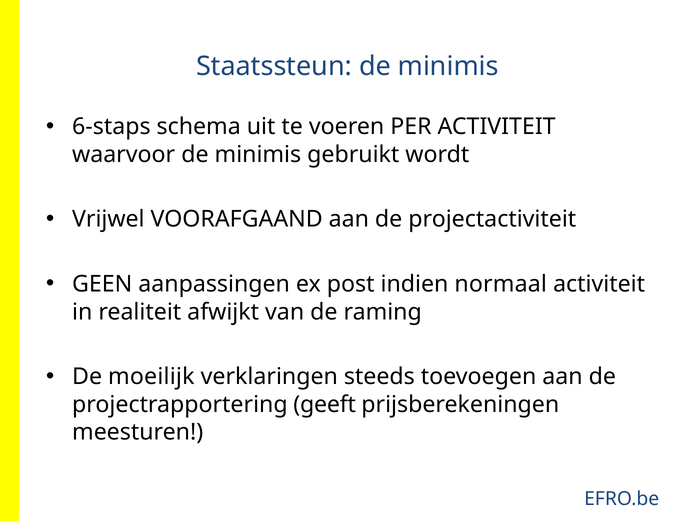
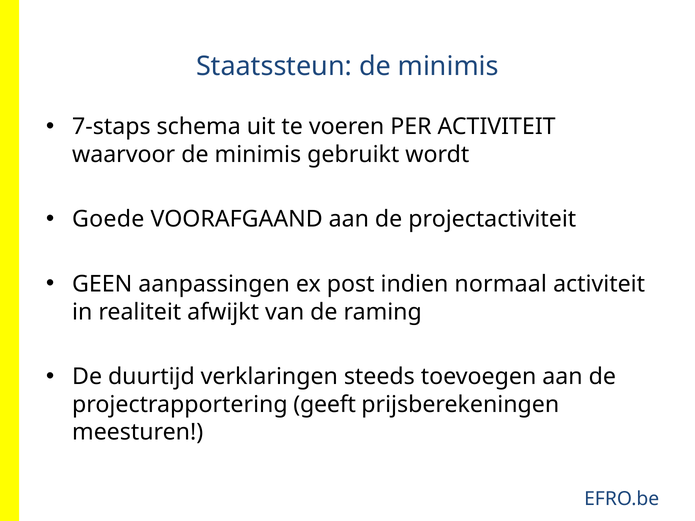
6-staps: 6-staps -> 7-staps (111, 127)
Vrijwel: Vrijwel -> Goede (108, 219)
moeilijk: moeilijk -> duurtijd (151, 377)
